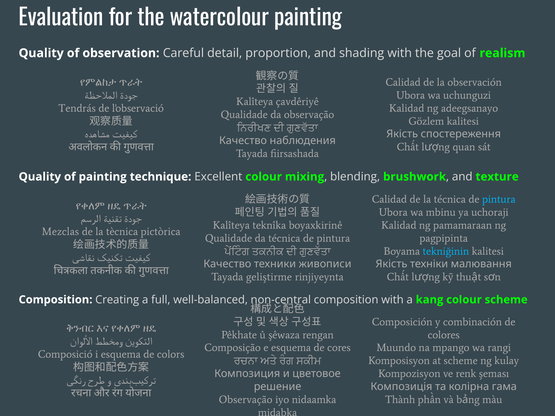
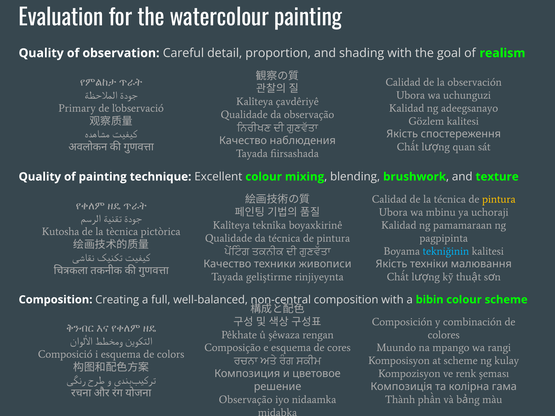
Tendrás: Tendrás -> Primary (77, 108)
pintura colour: light blue -> yellow (499, 199)
Mezclas: Mezclas -> Kutosha (61, 232)
kang: kang -> bibin (430, 300)
